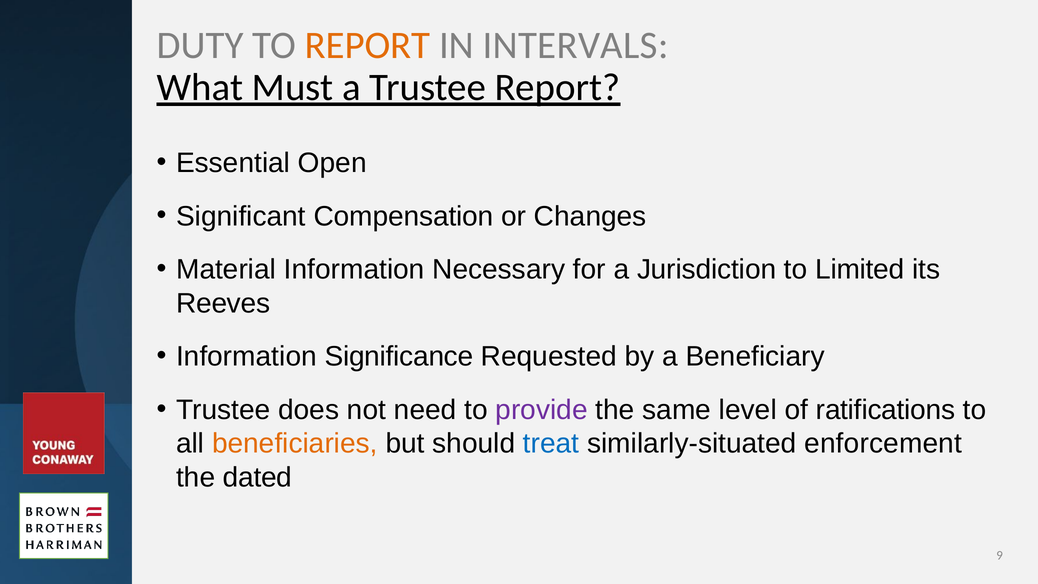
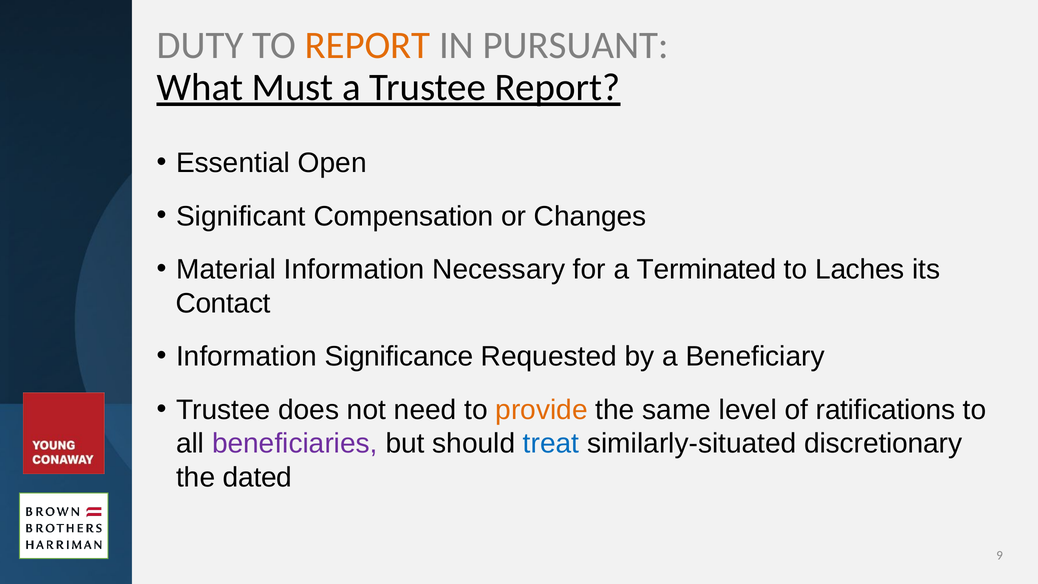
INTERVALS: INTERVALS -> PURSUANT (576, 45)
Jurisdiction: Jurisdiction -> Terminated (707, 269)
Limited: Limited -> Laches (860, 269)
Reeves: Reeves -> Contact (223, 303)
provide colour: purple -> orange (542, 410)
beneficiaries colour: orange -> purple (295, 444)
enforcement: enforcement -> discretionary (883, 444)
